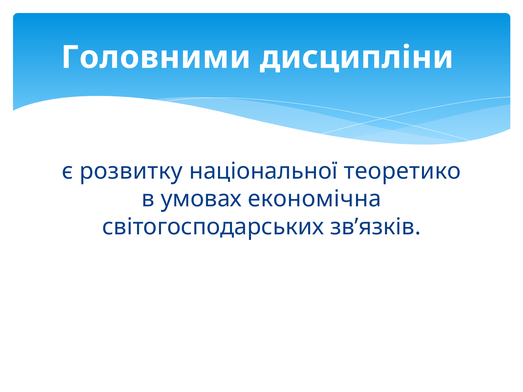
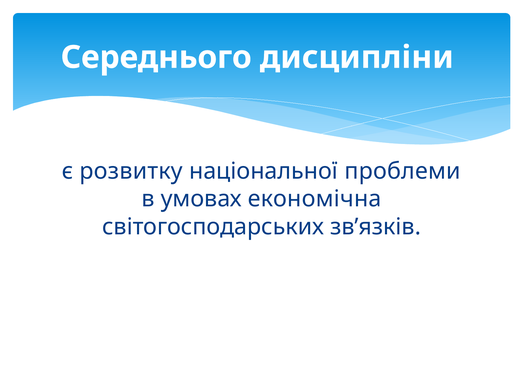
Головними: Головними -> Середнього (156, 57)
теоретико: теоретико -> проблеми (402, 171)
